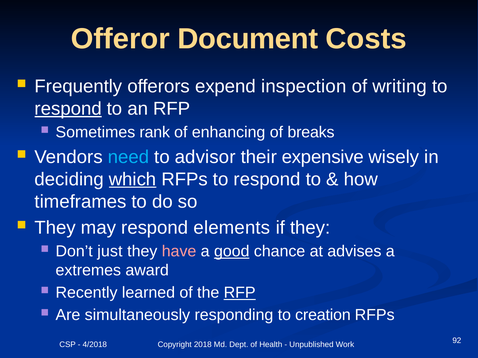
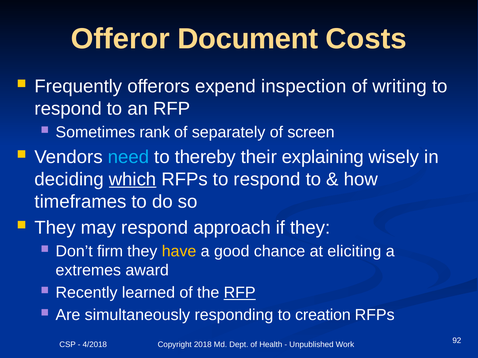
respond underline: present -> none (68, 109)
enhancing: enhancing -> separately (229, 133)
breaks: breaks -> screen (311, 133)
advisor: advisor -> thereby (205, 157)
expensive: expensive -> explaining (323, 157)
elements: elements -> approach (232, 228)
just: just -> firm (110, 252)
have colour: pink -> yellow (179, 252)
good underline: present -> none (232, 252)
advises: advises -> eliciting (354, 252)
